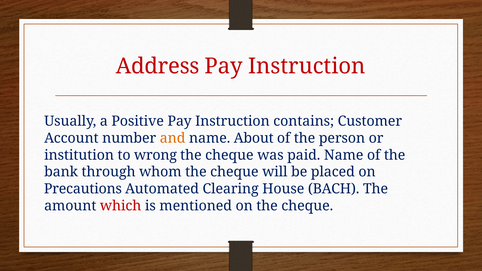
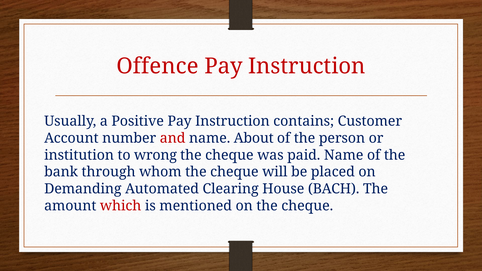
Address: Address -> Offence (158, 66)
and colour: orange -> red (173, 138)
Precautions: Precautions -> Demanding (83, 189)
